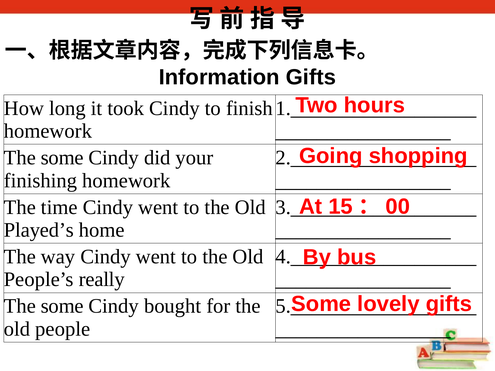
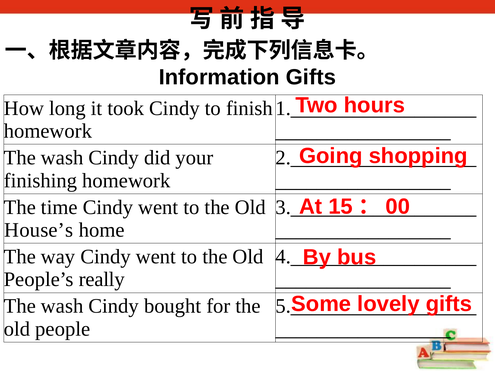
some: some -> wash (62, 158)
Played’s: Played’s -> House’s (39, 230)
some: some -> wash (62, 306)
